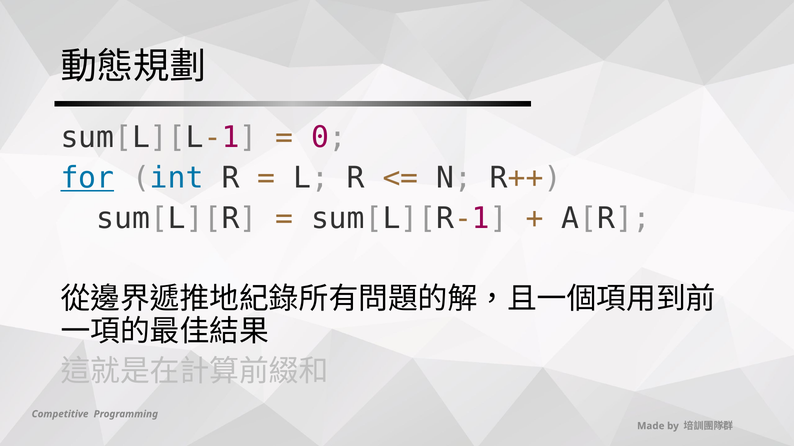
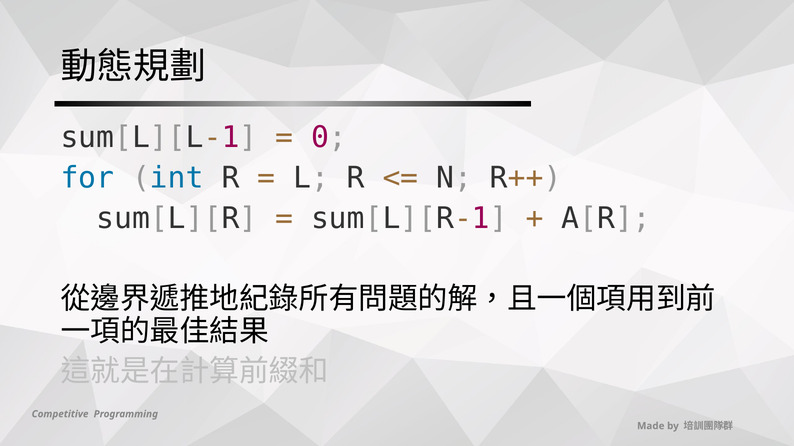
for underline: present -> none (87, 178)
